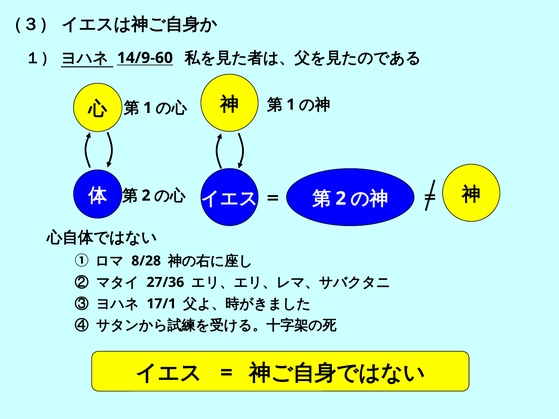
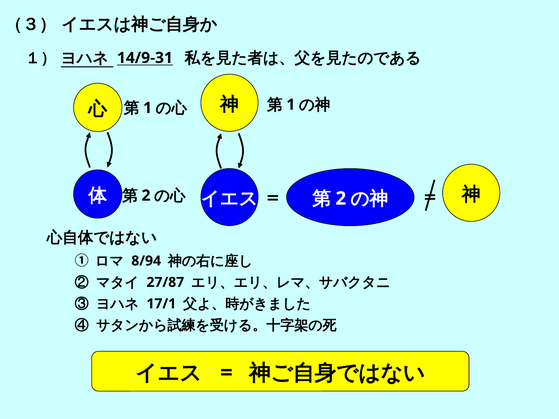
14/9-60: 14/9-60 -> 14/9-31 (145, 58)
8/28: 8/28 -> 8/94 (146, 261)
27/36: 27/36 -> 27/87 (165, 282)
